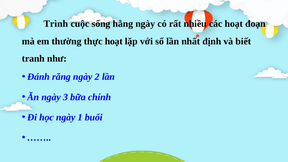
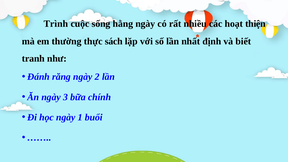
đoạn: đoạn -> thiện (255, 24)
thực hoạt: hoạt -> sách (114, 41)
